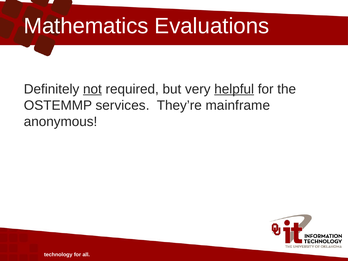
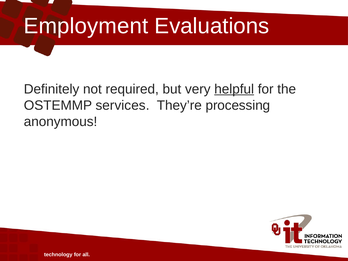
Mathematics: Mathematics -> Employment (86, 26)
not underline: present -> none (92, 89)
mainframe: mainframe -> processing (238, 105)
